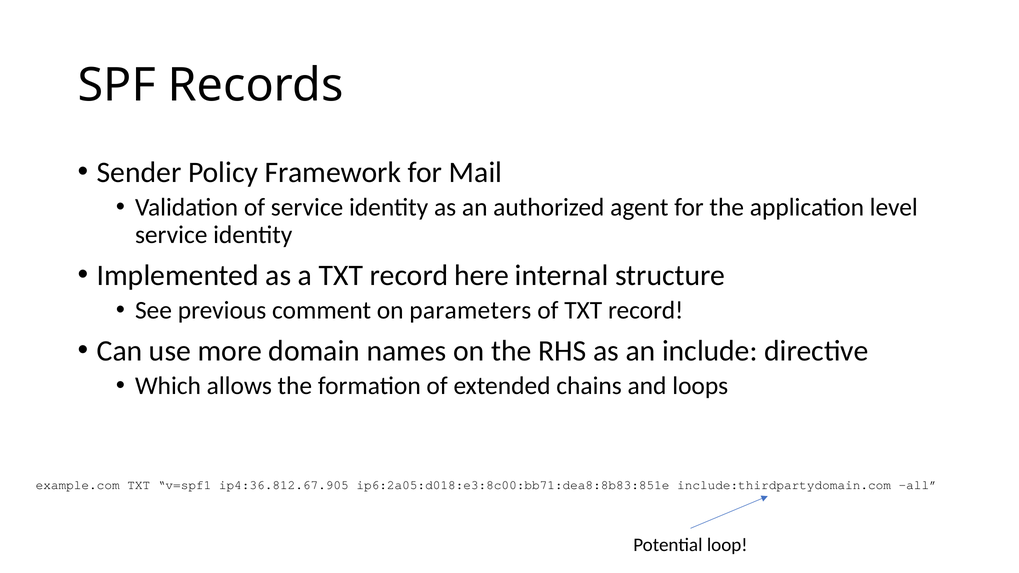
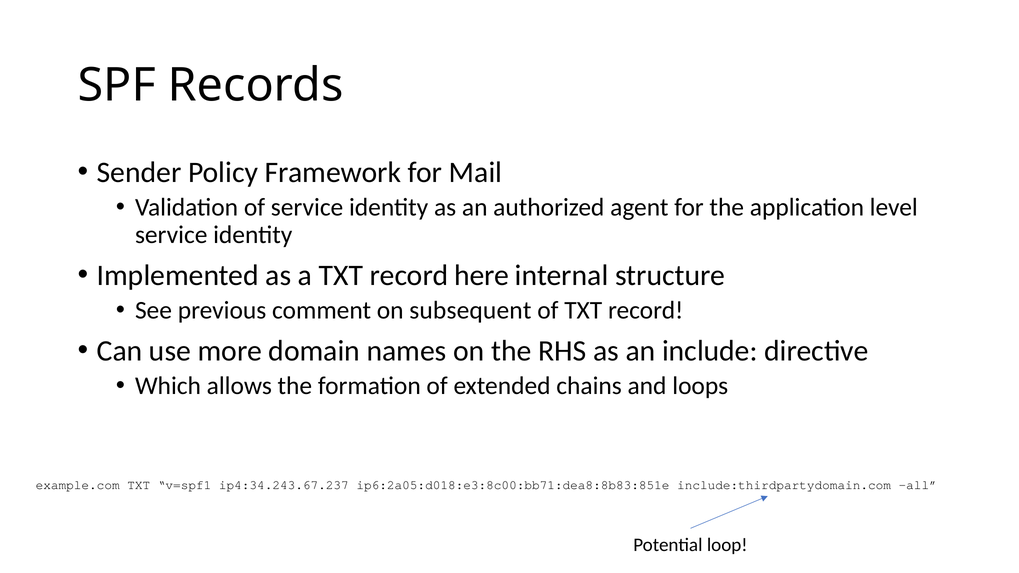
parameters: parameters -> subsequent (470, 310)
ip4:36.812.67.905: ip4:36.812.67.905 -> ip4:34.243.67.237 (284, 485)
